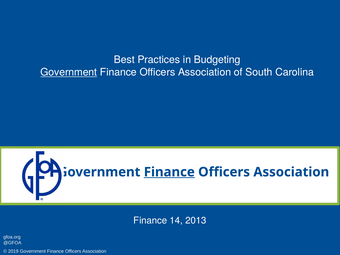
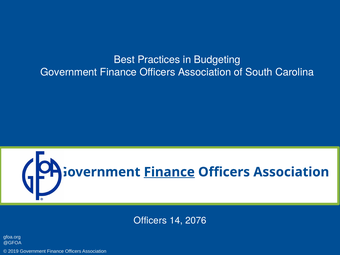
Government underline: present -> none (69, 72)
Finance: Finance -> Officers (150, 221)
2013: 2013 -> 2076 (196, 221)
